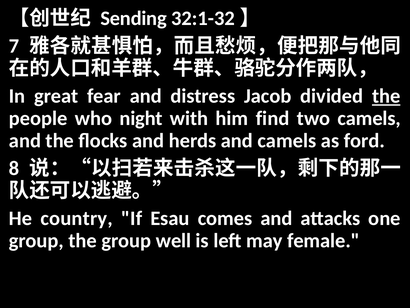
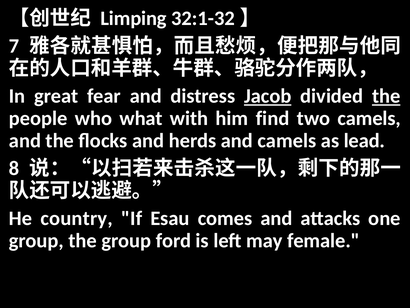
Sending: Sending -> Limping (134, 18)
Jacob underline: none -> present (268, 96)
night: night -> what (141, 118)
ford: ford -> lead (364, 140)
well: well -> ford (174, 240)
